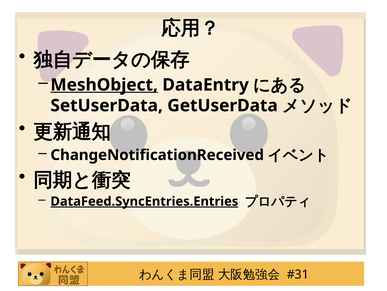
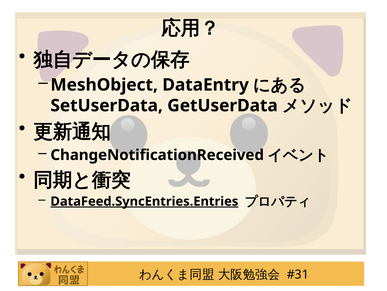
MeshObject underline: present -> none (104, 85)
